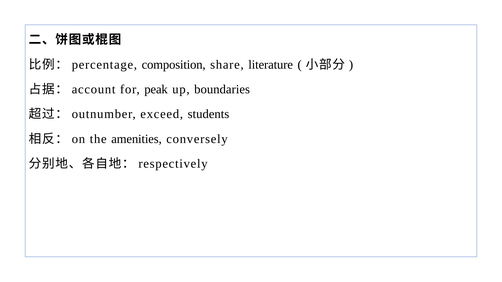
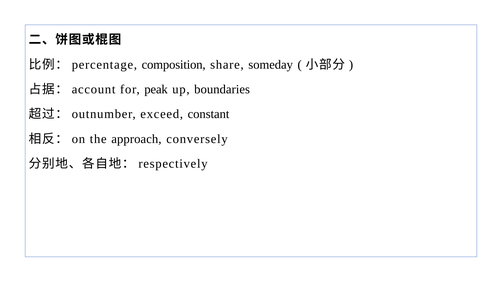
literature: literature -> someday (271, 65)
students: students -> constant (209, 114)
amenities: amenities -> approach (136, 139)
